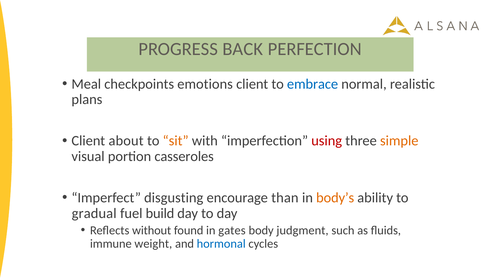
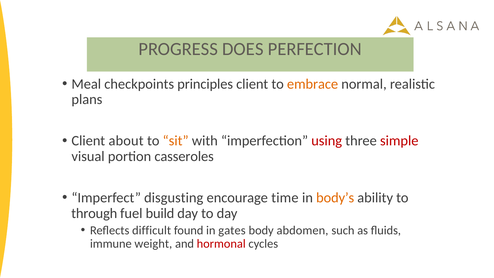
BACK: BACK -> DOES (243, 49)
emotions: emotions -> principles (205, 84)
embrace colour: blue -> orange (313, 84)
simple colour: orange -> red (399, 141)
than: than -> time (285, 198)
gradual: gradual -> through (94, 213)
without: without -> difficult (152, 230)
judgment: judgment -> abdomen (302, 230)
hormonal colour: blue -> red (221, 244)
